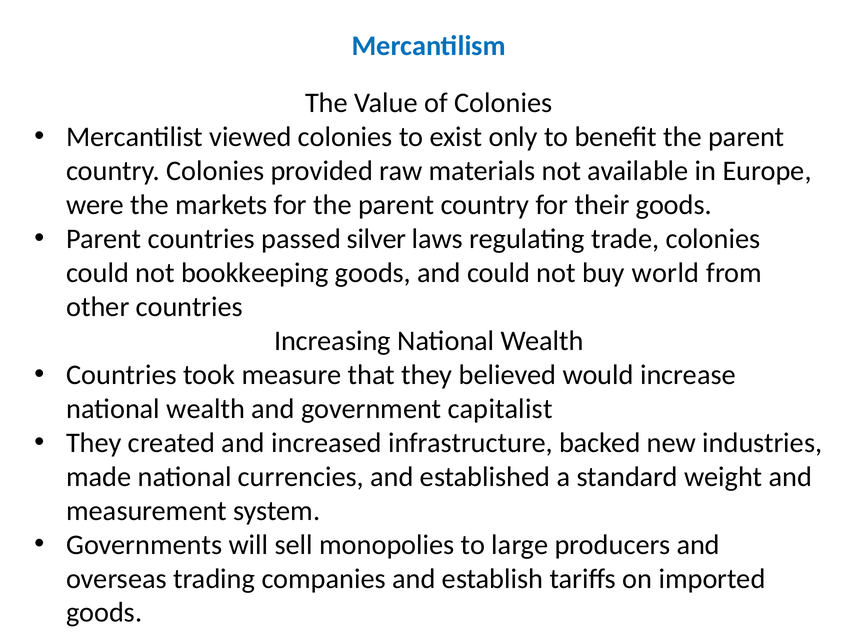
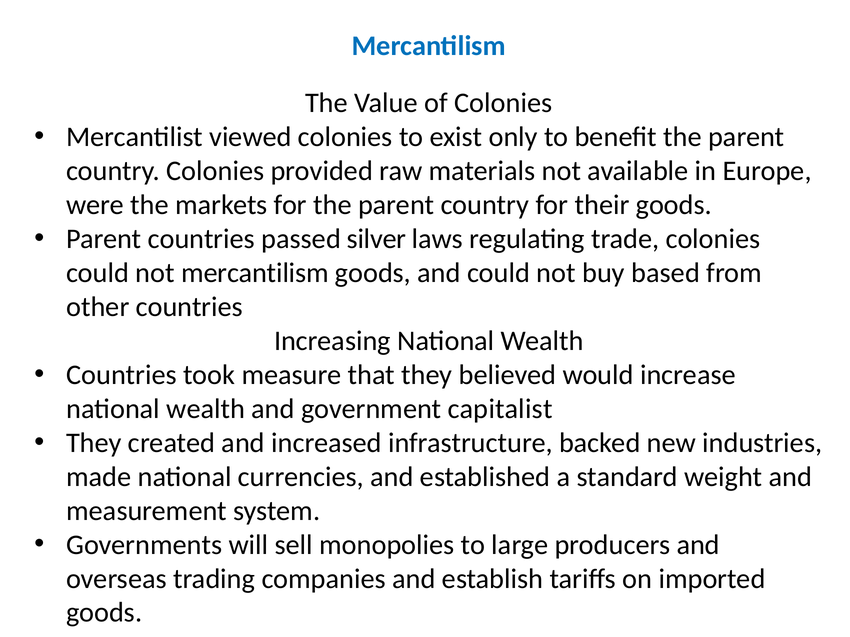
not bookkeeping: bookkeeping -> mercantilism (255, 273)
world: world -> based (666, 273)
